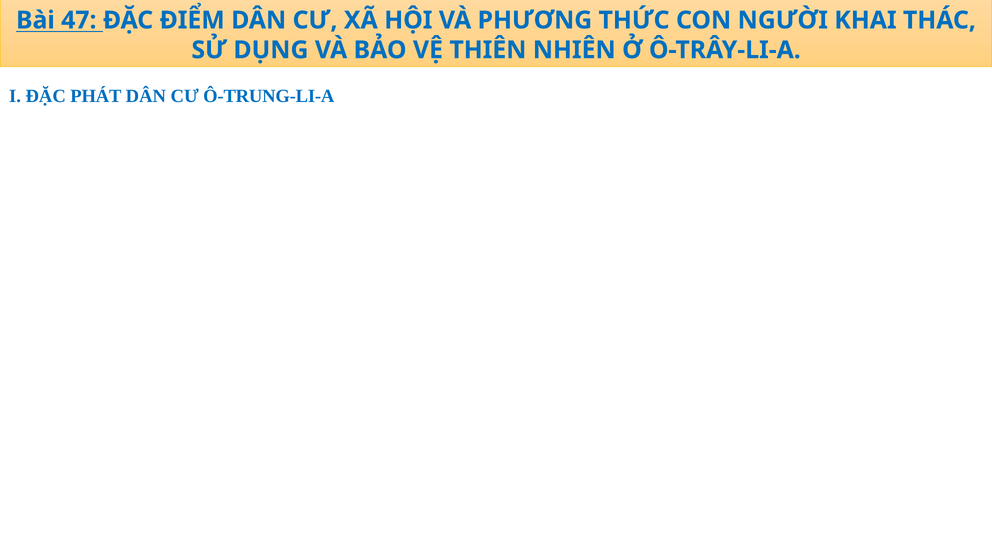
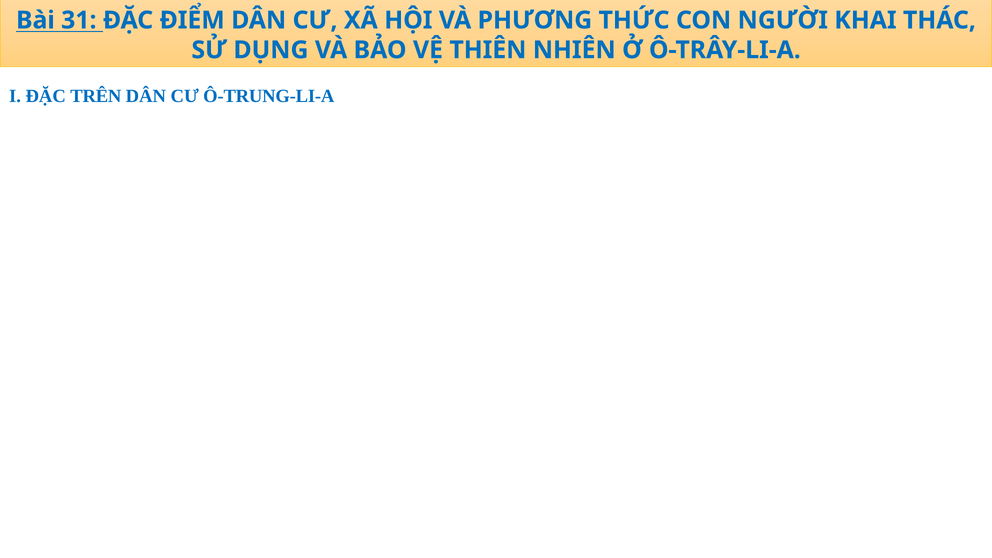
47: 47 -> 31 (79, 20)
PHÁT: PHÁT -> TRÊN (96, 96)
